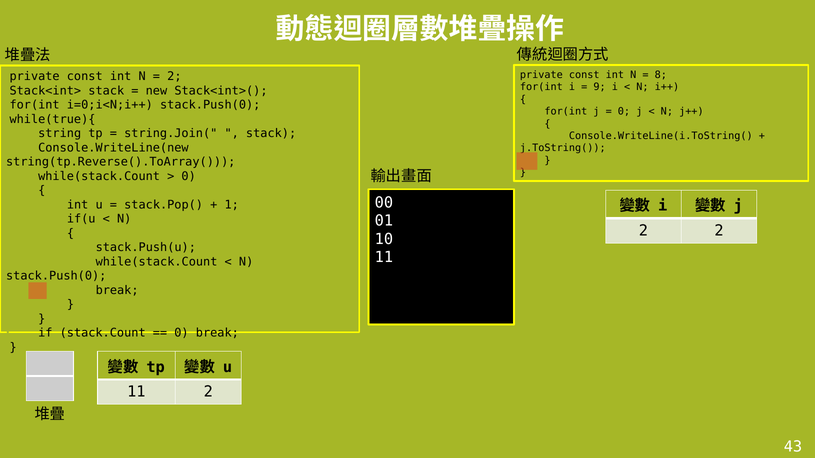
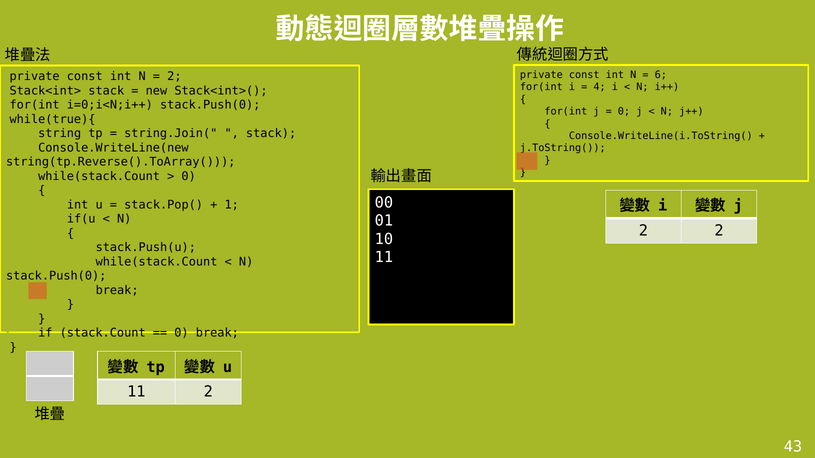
8: 8 -> 6 (661, 75)
9: 9 -> 4 (600, 87)
